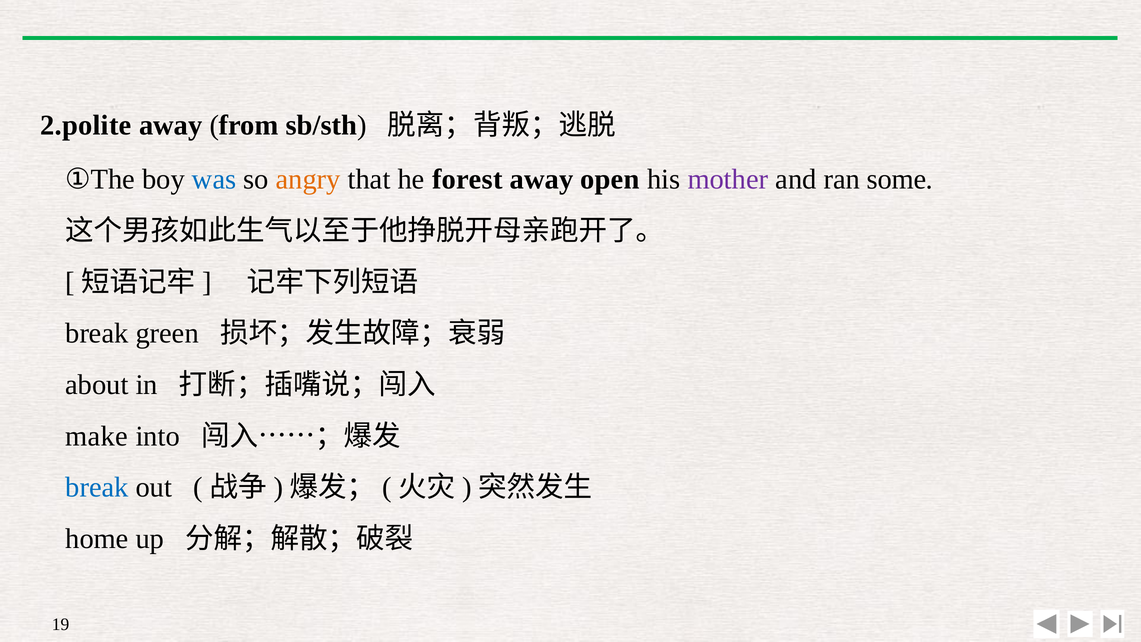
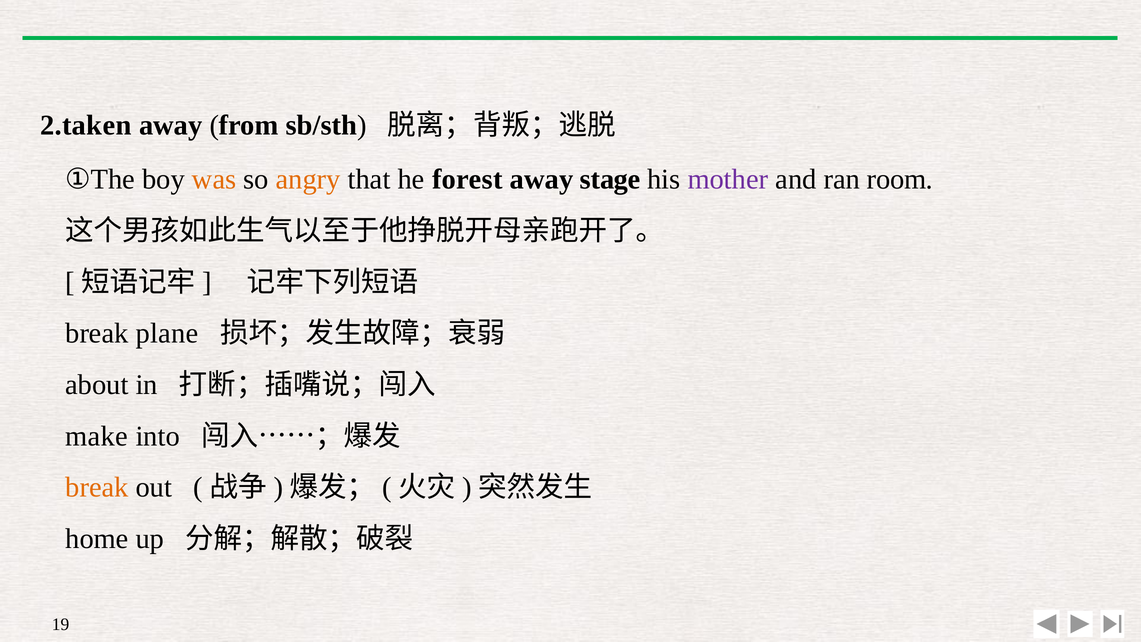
2.polite: 2.polite -> 2.taken (86, 125)
was colour: blue -> orange (214, 179)
open: open -> stage (610, 179)
some: some -> room (900, 179)
green: green -> plane (167, 333)
break colour: blue -> orange (97, 487)
